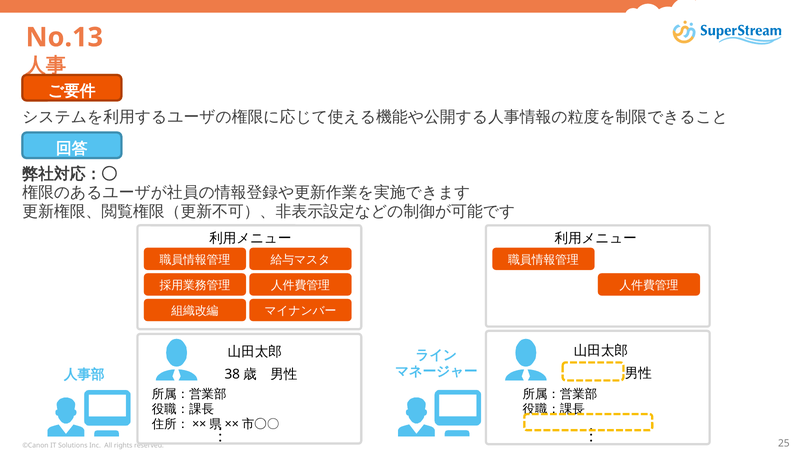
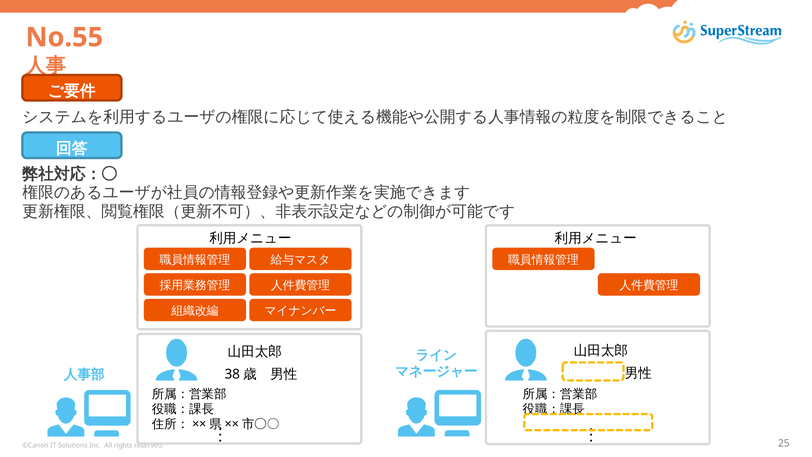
No.13: No.13 -> No.55 (64, 37)
